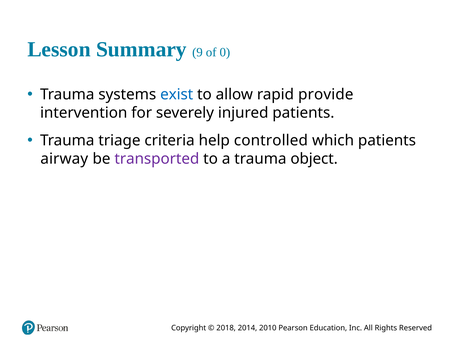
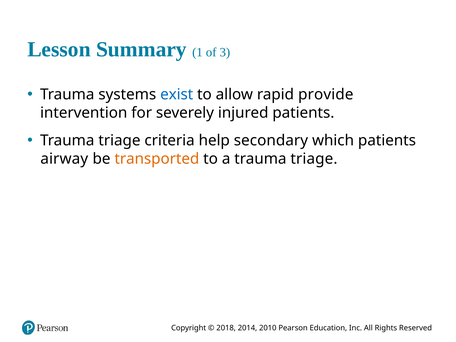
9: 9 -> 1 (197, 52)
0: 0 -> 3 (225, 52)
controlled: controlled -> secondary (271, 141)
transported colour: purple -> orange (157, 159)
a trauma object: object -> triage (314, 159)
